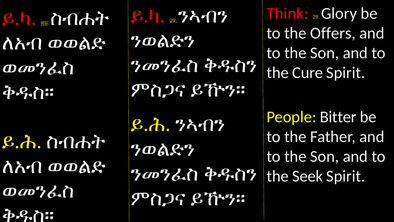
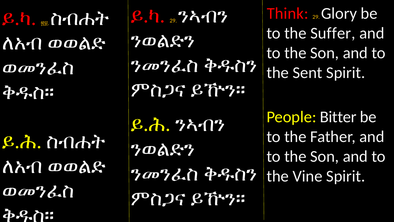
Offers: Offers -> Suffer (333, 33)
Cure: Cure -> Sent (308, 73)
Seek: Seek -> Vine (308, 176)
